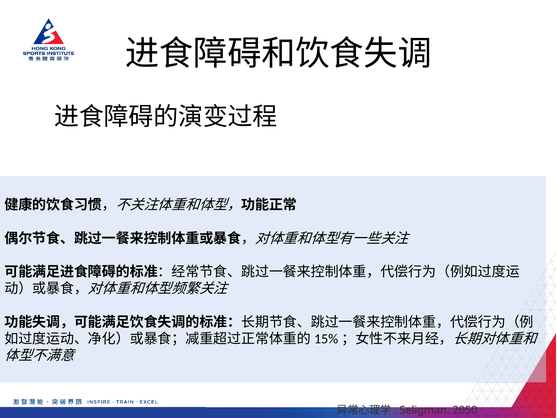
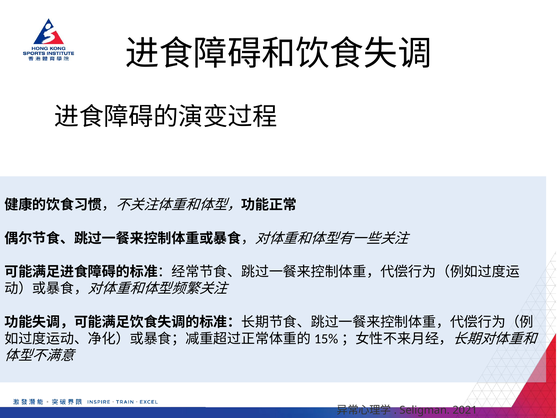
2050: 2050 -> 2021 (465, 410)
